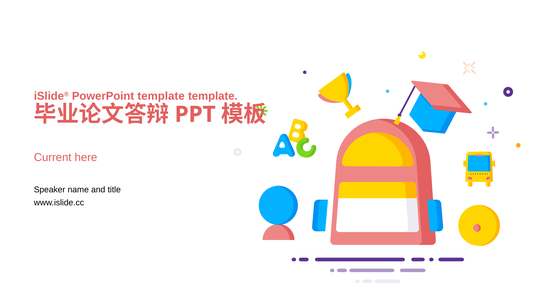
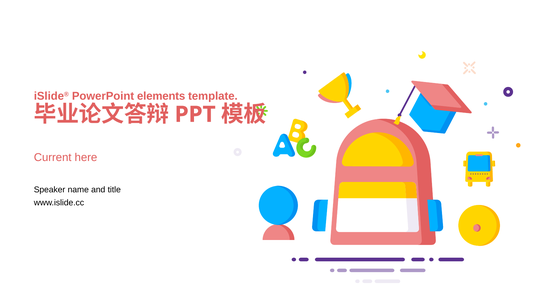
PowerPoint template: template -> elements (161, 96)
